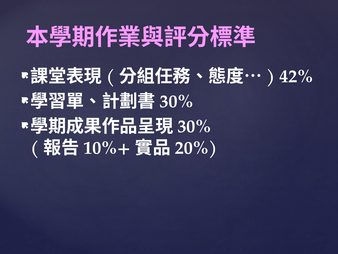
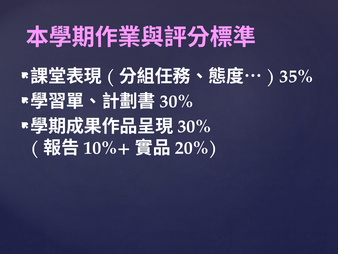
42%: 42% -> 35% (296, 76)
